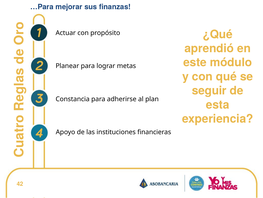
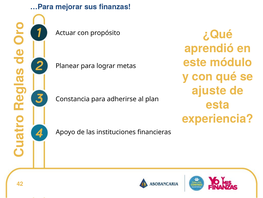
seguir: seguir -> ajuste (209, 90)
